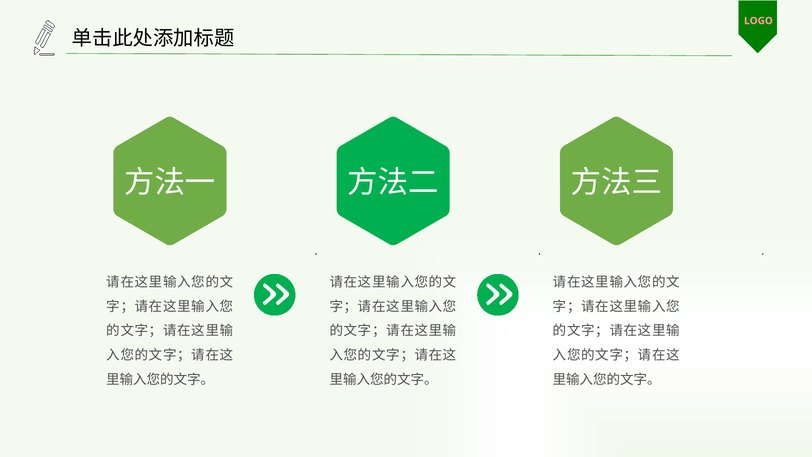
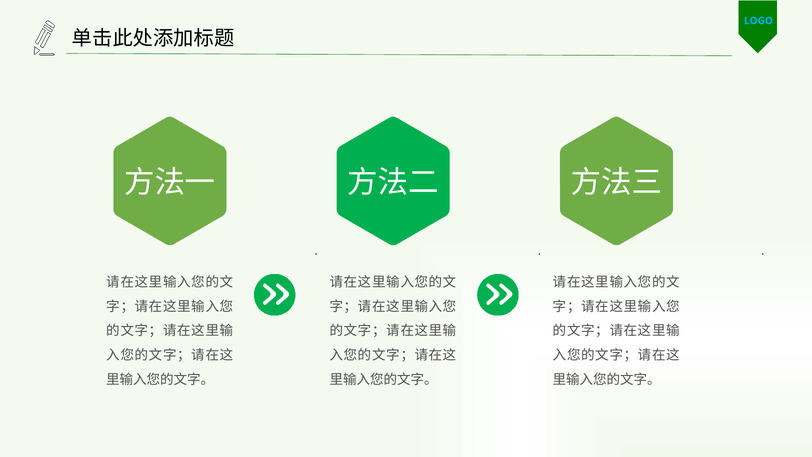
LOGO colour: pink -> light blue (758, 21)
